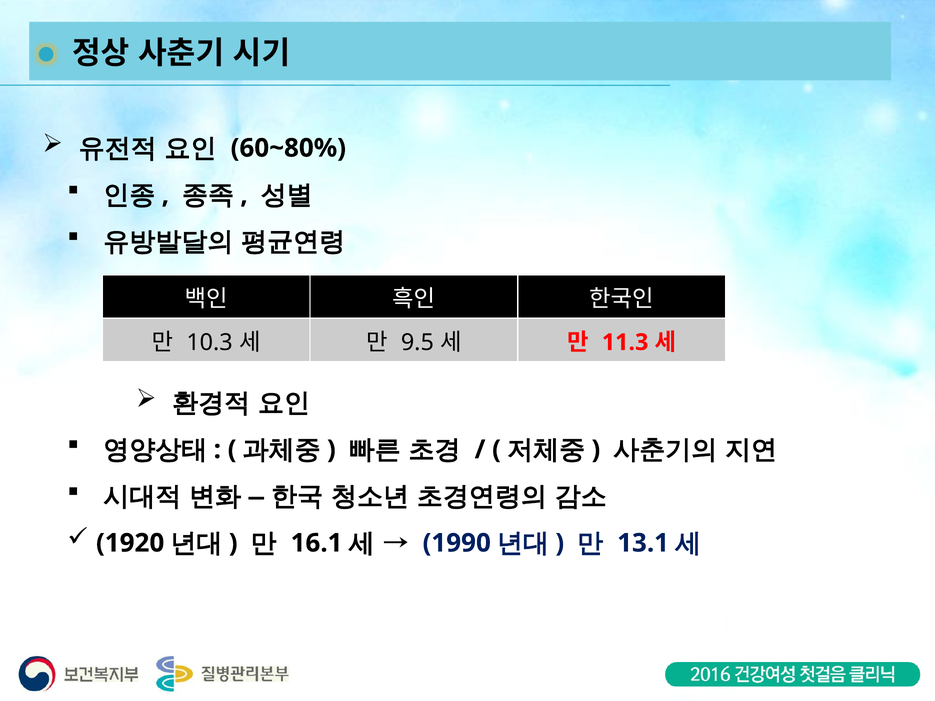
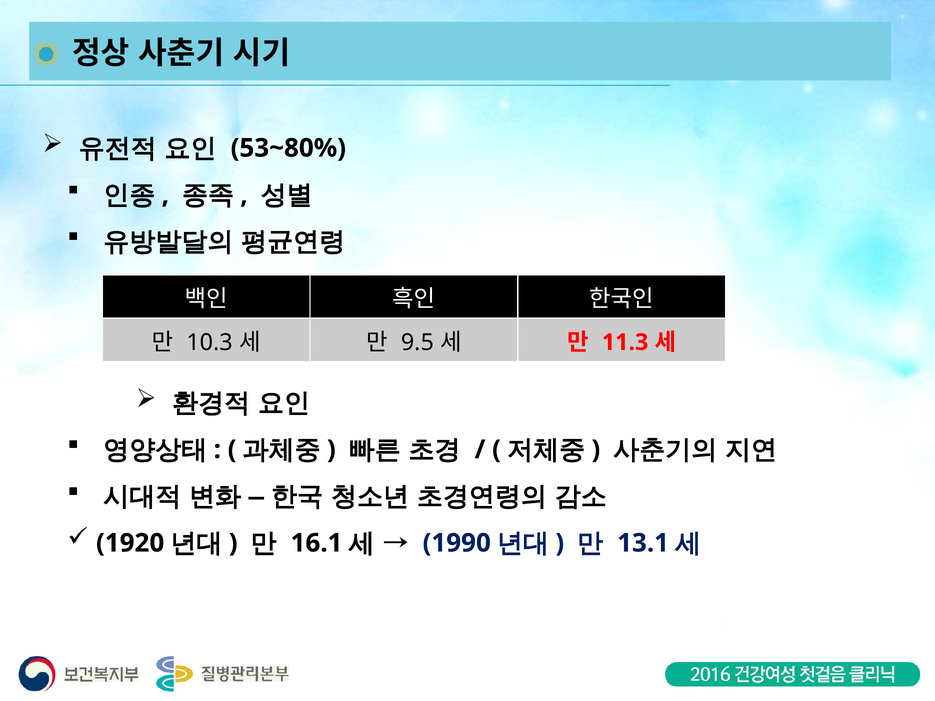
60~80%: 60~80% -> 53~80% (288, 148)
